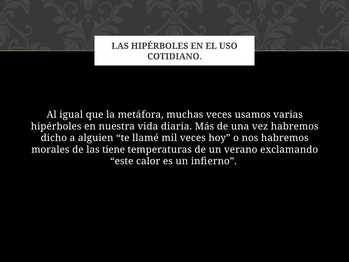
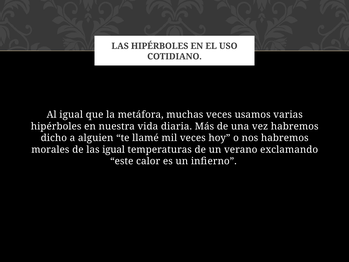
las tiene: tiene -> igual (114, 149)
